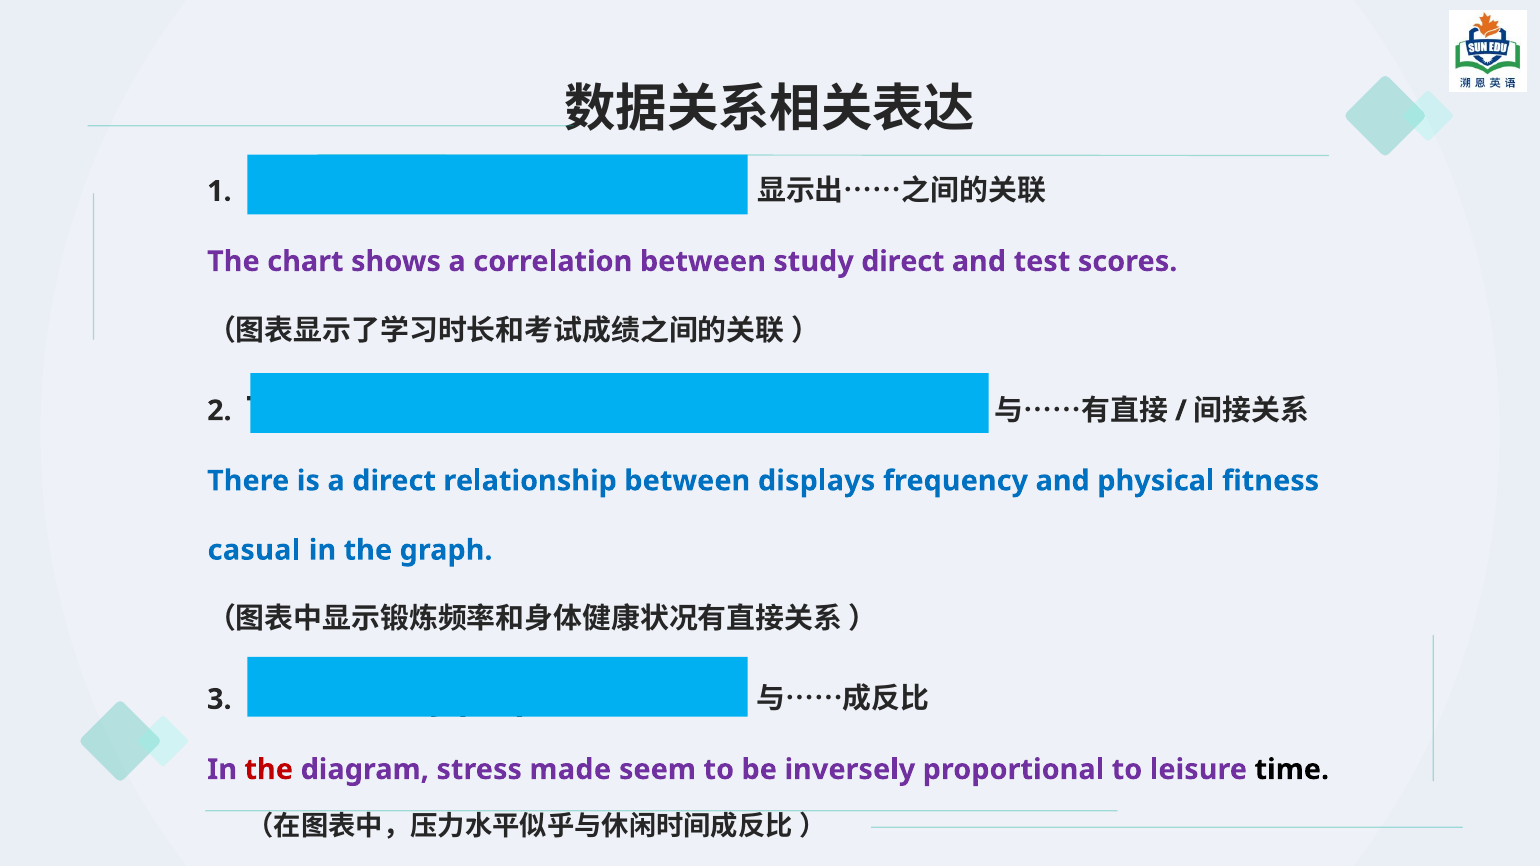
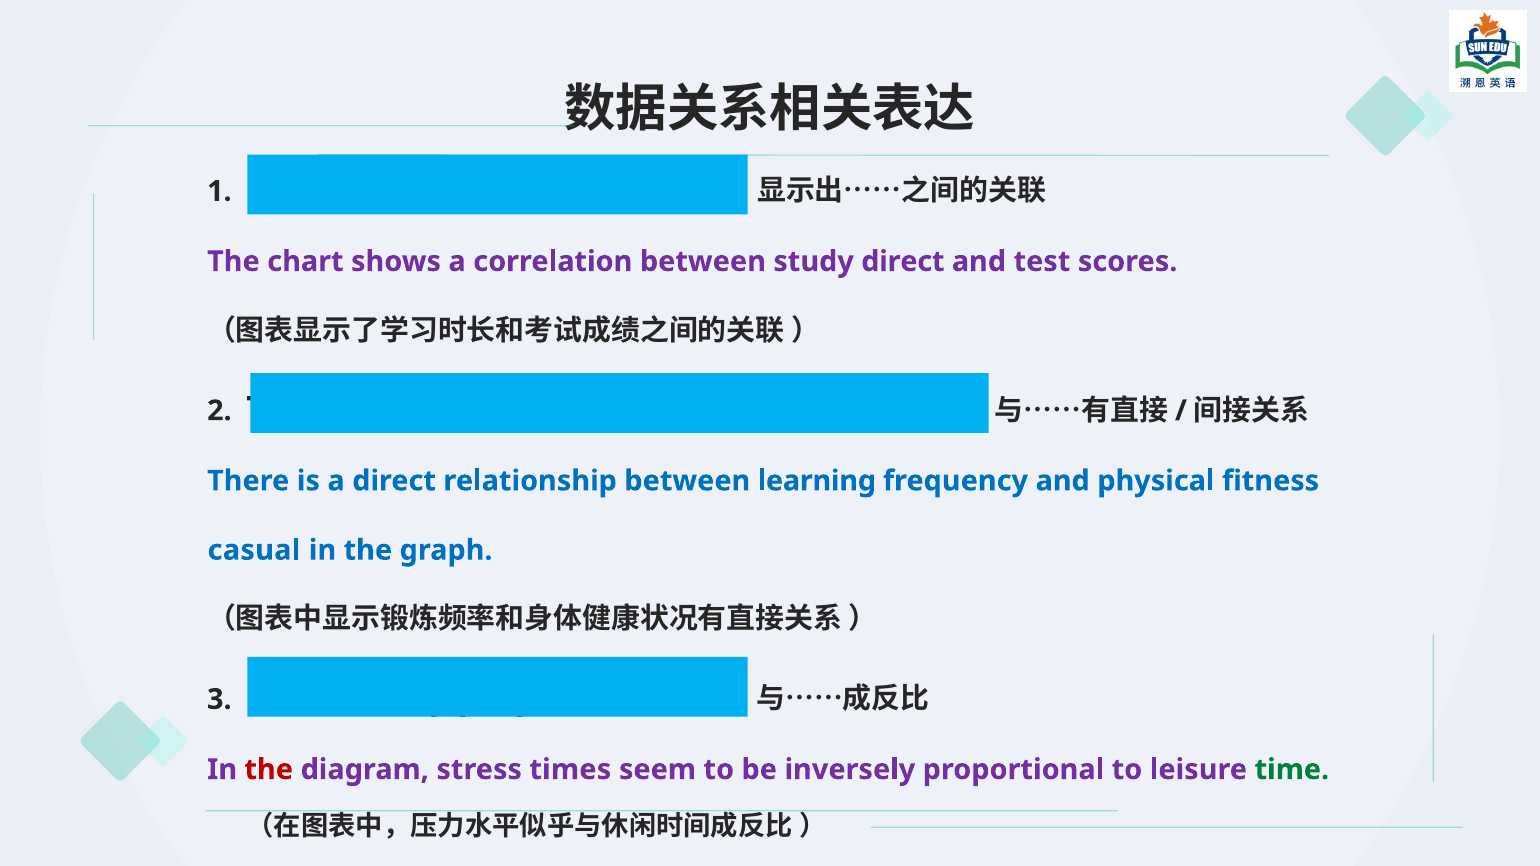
displays: displays -> learning (817, 481)
made: made -> times (570, 770)
time colour: black -> green (1292, 770)
